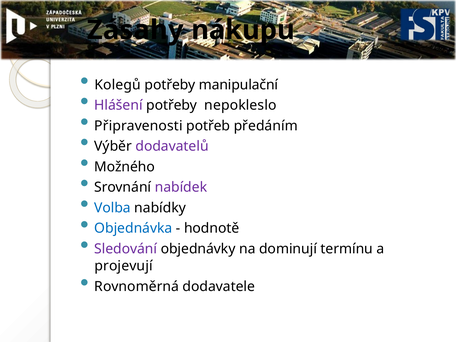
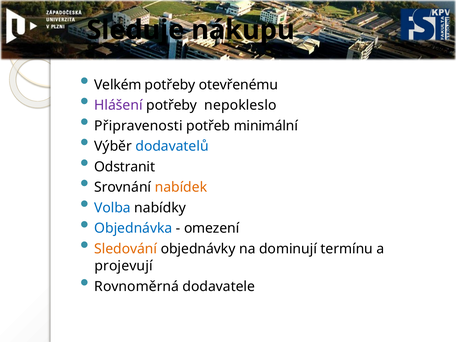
Zásahy: Zásahy -> Sleduje (135, 30)
Kolegů: Kolegů -> Velkém (118, 85)
manipulační: manipulační -> otevřenému (239, 85)
předáním: předáním -> minimální (266, 126)
dodavatelů colour: purple -> blue (172, 146)
Možného: Možného -> Odstranit (125, 167)
nabídek colour: purple -> orange (181, 187)
hodnotě: hodnotě -> omezení (212, 228)
Sledování colour: purple -> orange (126, 249)
